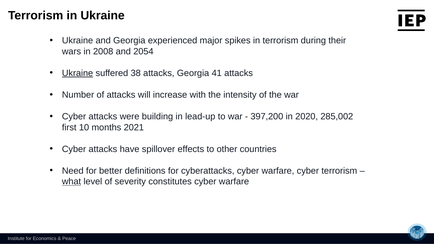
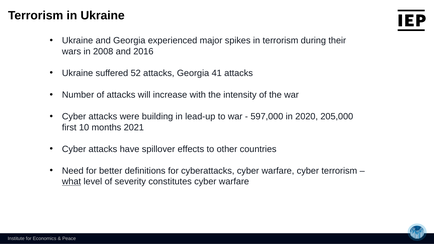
2054: 2054 -> 2016 (143, 52)
Ukraine underline: present -> none (78, 73)
38: 38 -> 52 (136, 73)
397,200: 397,200 -> 597,000 (267, 117)
285,002: 285,002 -> 205,000 (337, 117)
